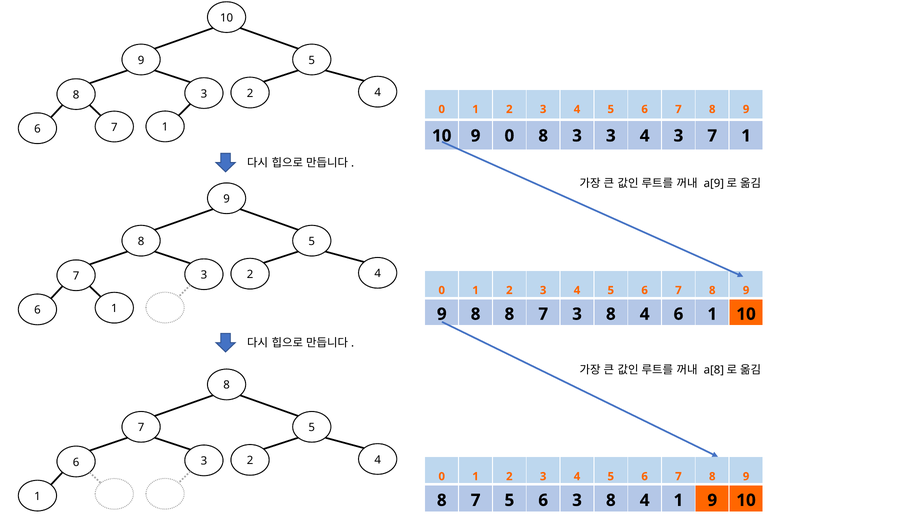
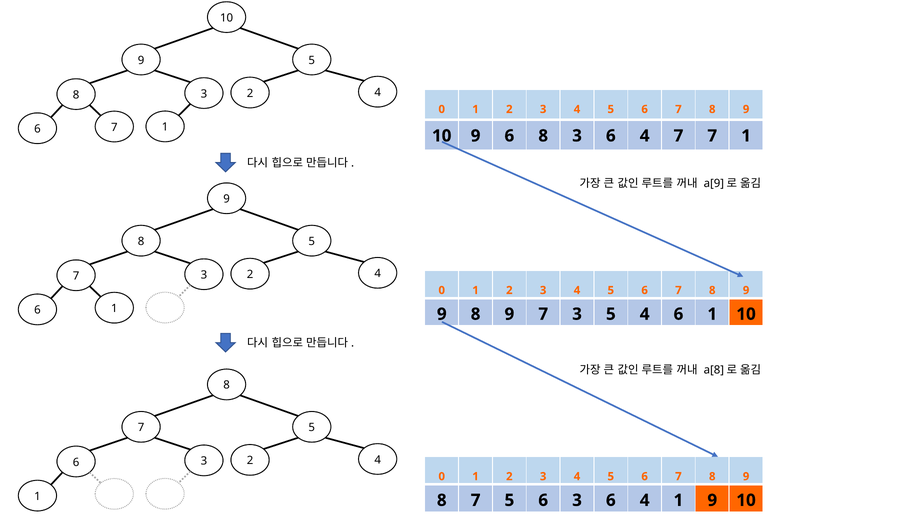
9 0: 0 -> 6 (509, 136)
8 3 3: 3 -> 6 (611, 136)
4 3: 3 -> 7 (678, 136)
9 8 8: 8 -> 9 (509, 314)
7 3 8: 8 -> 5 (611, 314)
6 3 8: 8 -> 6 (611, 500)
